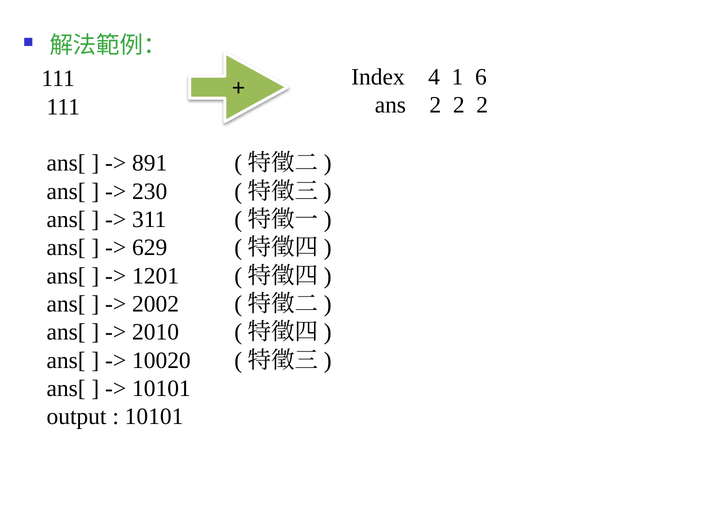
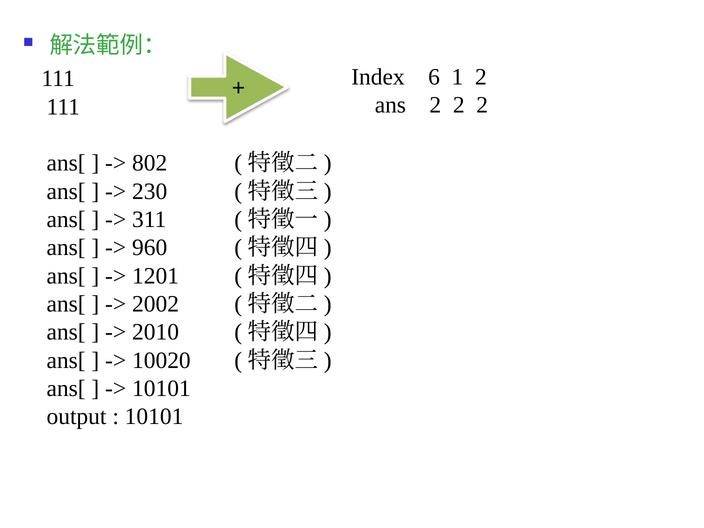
4: 4 -> 6 (434, 77)
1 6: 6 -> 2 (481, 77)
891: 891 -> 802 (150, 163)
629: 629 -> 960 (150, 248)
